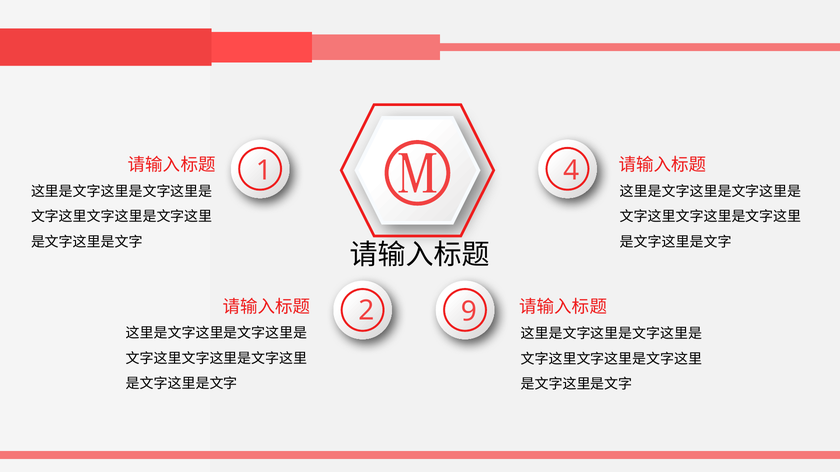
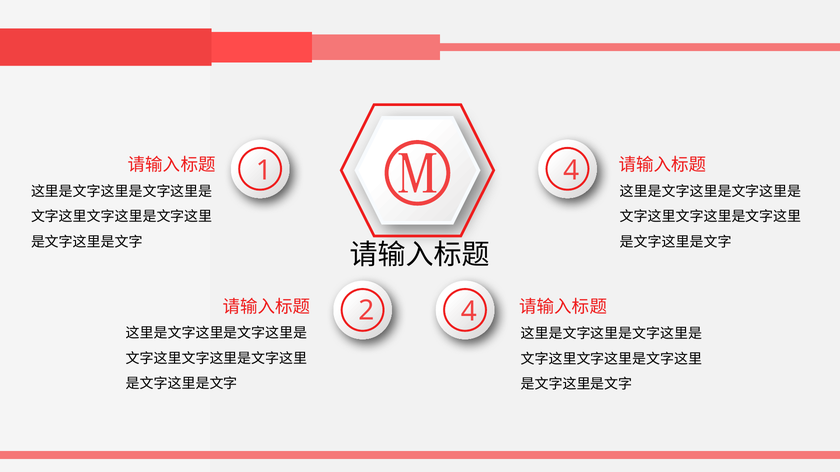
2 9: 9 -> 4 (469, 312)
